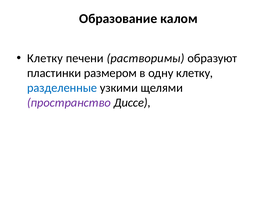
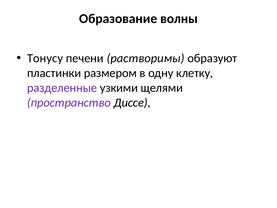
калом: калом -> волны (179, 19)
Клетку: Клетку -> Тонусу (45, 58)
разделенные colour: blue -> purple (62, 88)
